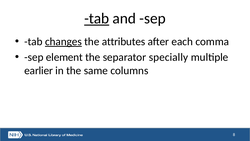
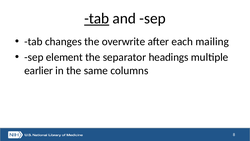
changes underline: present -> none (63, 42)
attributes: attributes -> overwrite (123, 42)
comma: comma -> mailing (212, 42)
specially: specially -> headings (169, 57)
